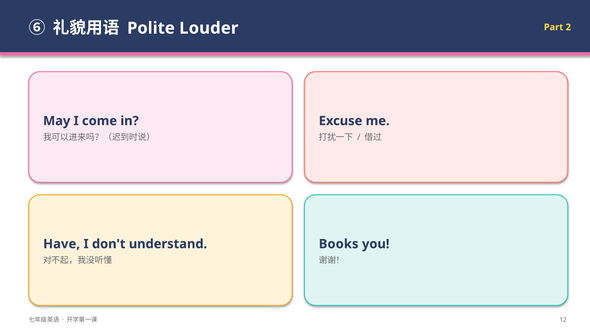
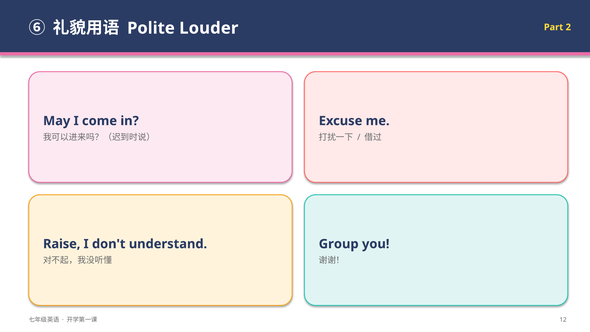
Have: Have -> Raise (62, 244)
Books: Books -> Group (339, 244)
